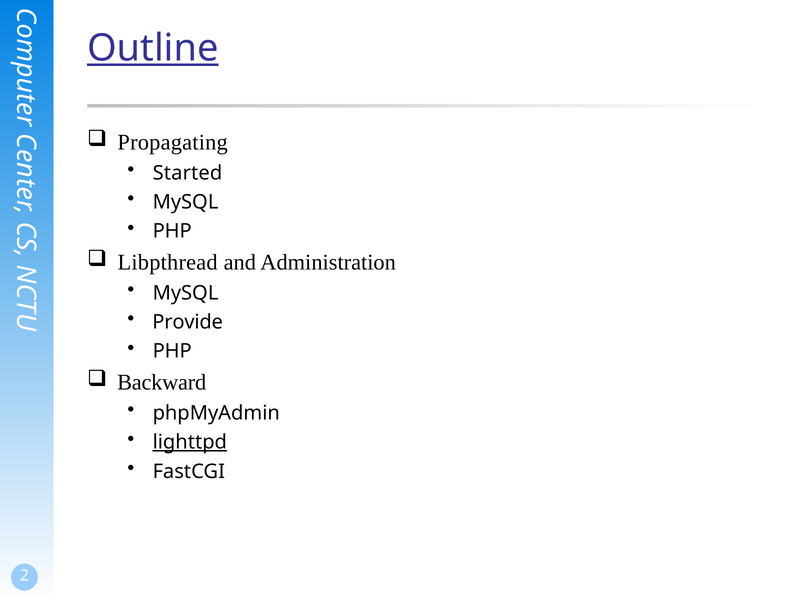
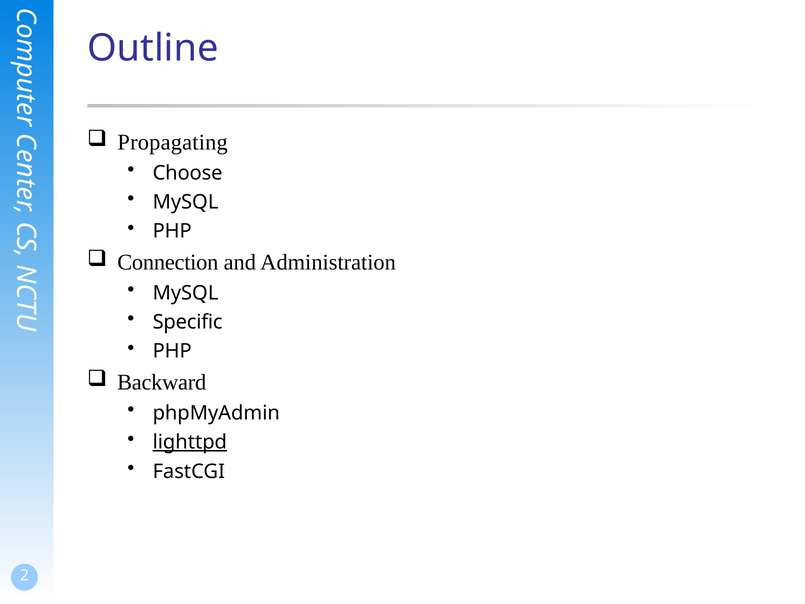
Outline underline: present -> none (153, 48)
Started: Started -> Choose (188, 173)
Libpthread: Libpthread -> Connection (168, 262)
Provide: Provide -> Specific (188, 322)
